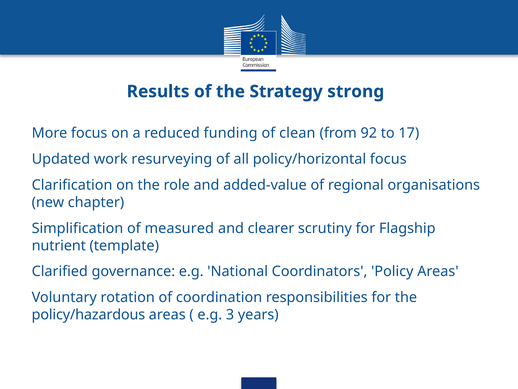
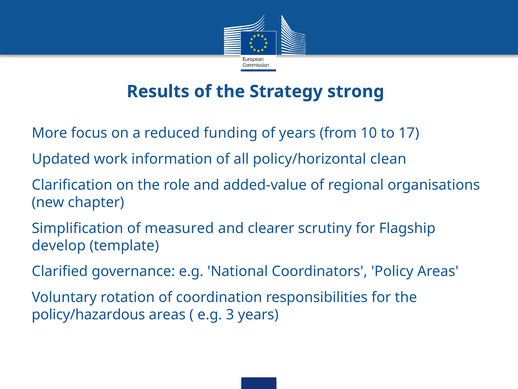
of clean: clean -> years (297, 133)
92: 92 -> 10 (369, 133)
resurveying: resurveying -> information (172, 159)
policy/horizontal focus: focus -> clean (388, 159)
nutrient: nutrient -> develop (59, 245)
